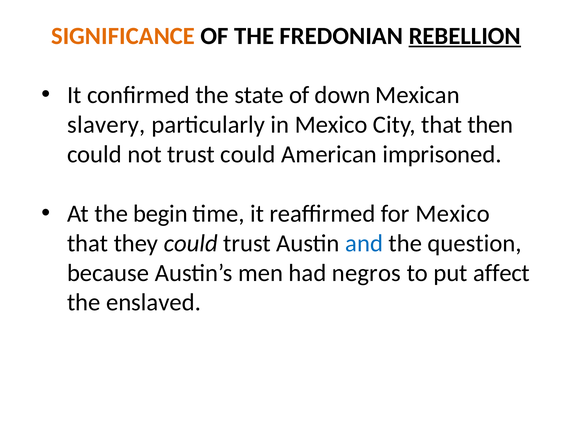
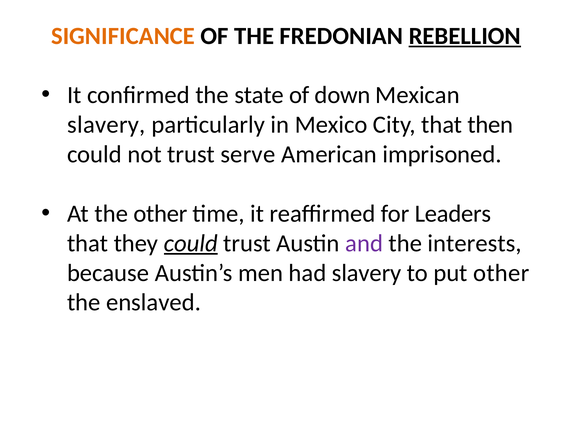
trust could: could -> serve (248, 154)
the begin: begin -> other (160, 214)
for Mexico: Mexico -> Leaders (453, 214)
could underline: none -> present (191, 243)
and colour: blue -> purple (364, 243)
question: question -> interests (475, 243)
had negros: negros -> slavery (367, 273)
put affect: affect -> other (501, 273)
